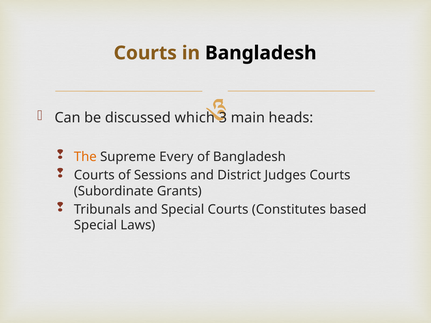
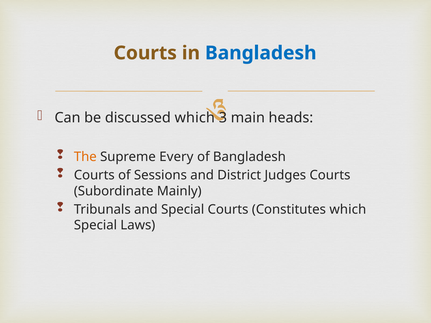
Bangladesh colour: black -> blue (261, 53)
Grants: Grants -> Mainly (179, 191)
Constitutes based: based -> which (348, 210)
